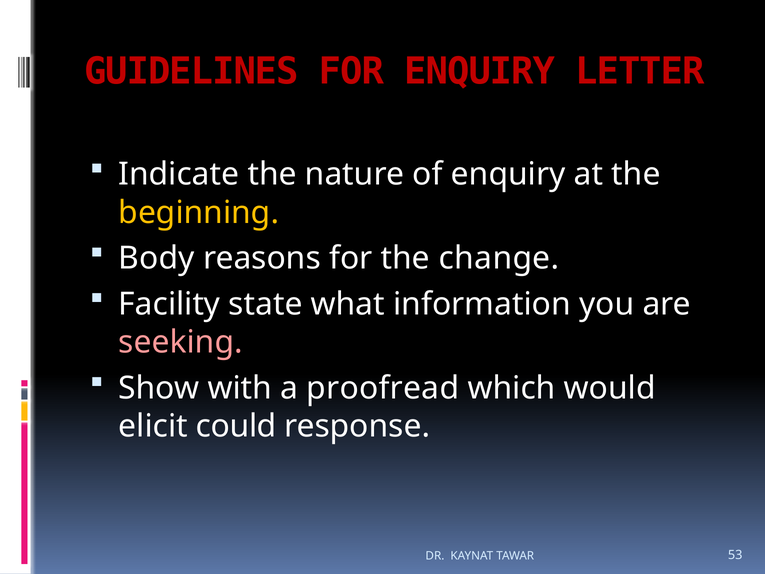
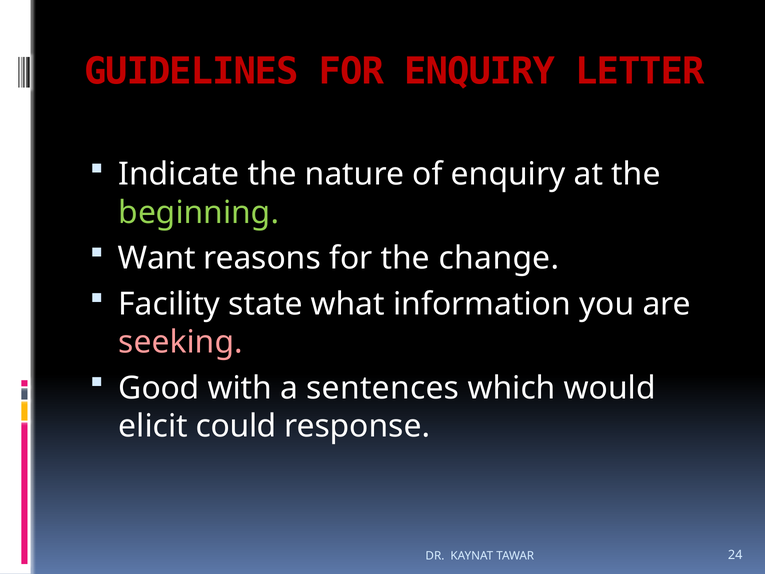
beginning colour: yellow -> light green (199, 213)
Body: Body -> Want (157, 258)
Show: Show -> Good (159, 388)
proofread: proofread -> sentences (383, 388)
53: 53 -> 24 (735, 555)
